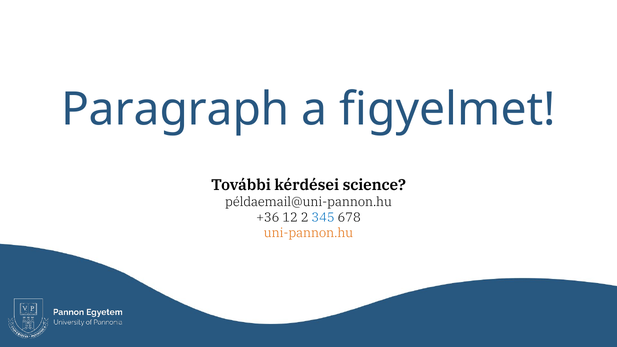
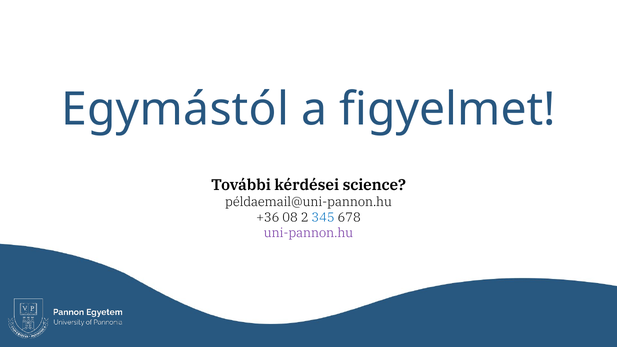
Paragraph: Paragraph -> Egymástól (175, 109)
12: 12 -> 08 (290, 218)
uni-pannon.hu colour: orange -> purple (308, 233)
